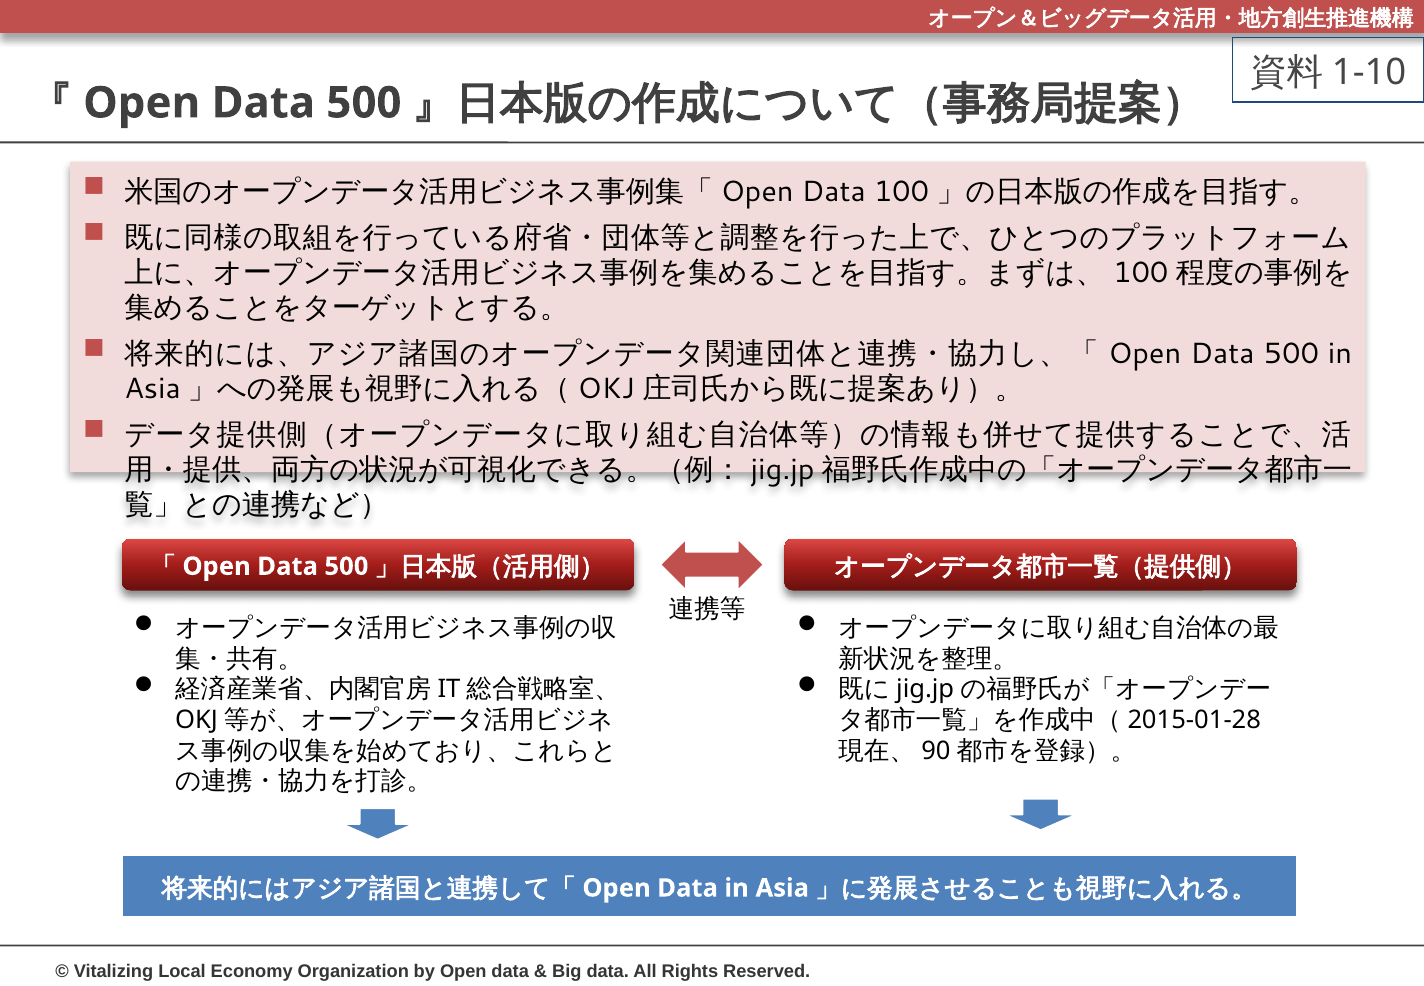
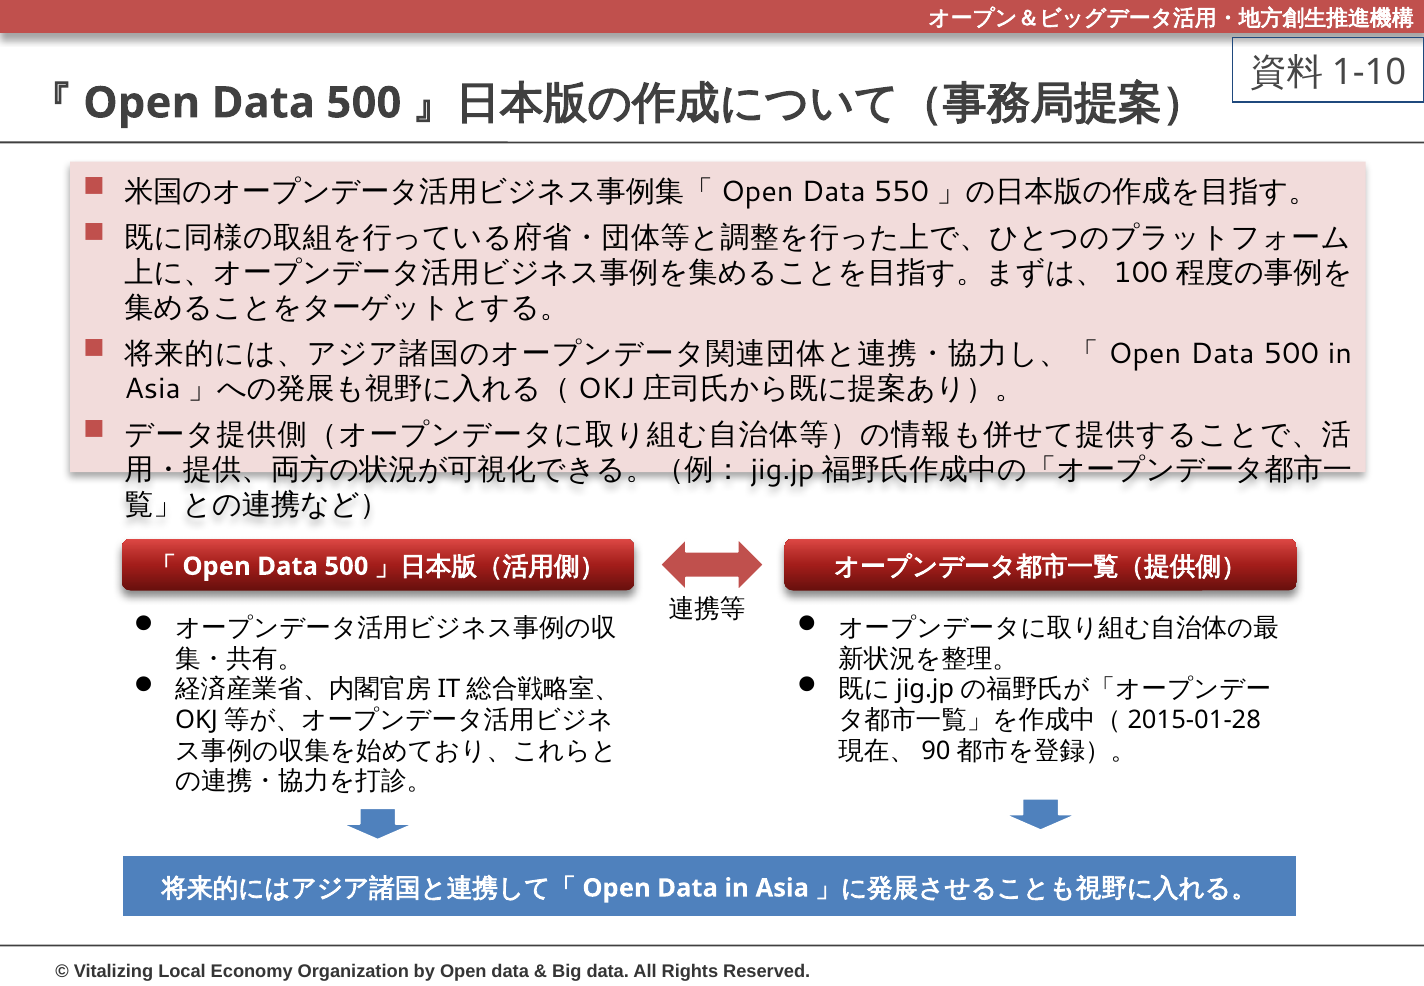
100: 100 -> 550 (901, 192)
